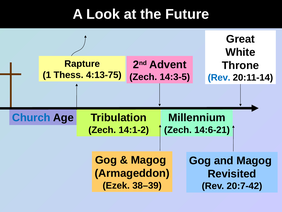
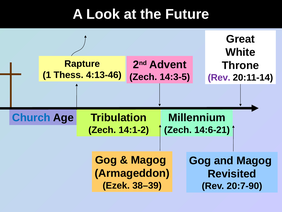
4:13-75: 4:13-75 -> 4:13-46 (104, 75)
Rev colour: blue -> purple (219, 77)
20:7-42: 20:7-42 -> 20:7-90 (244, 186)
